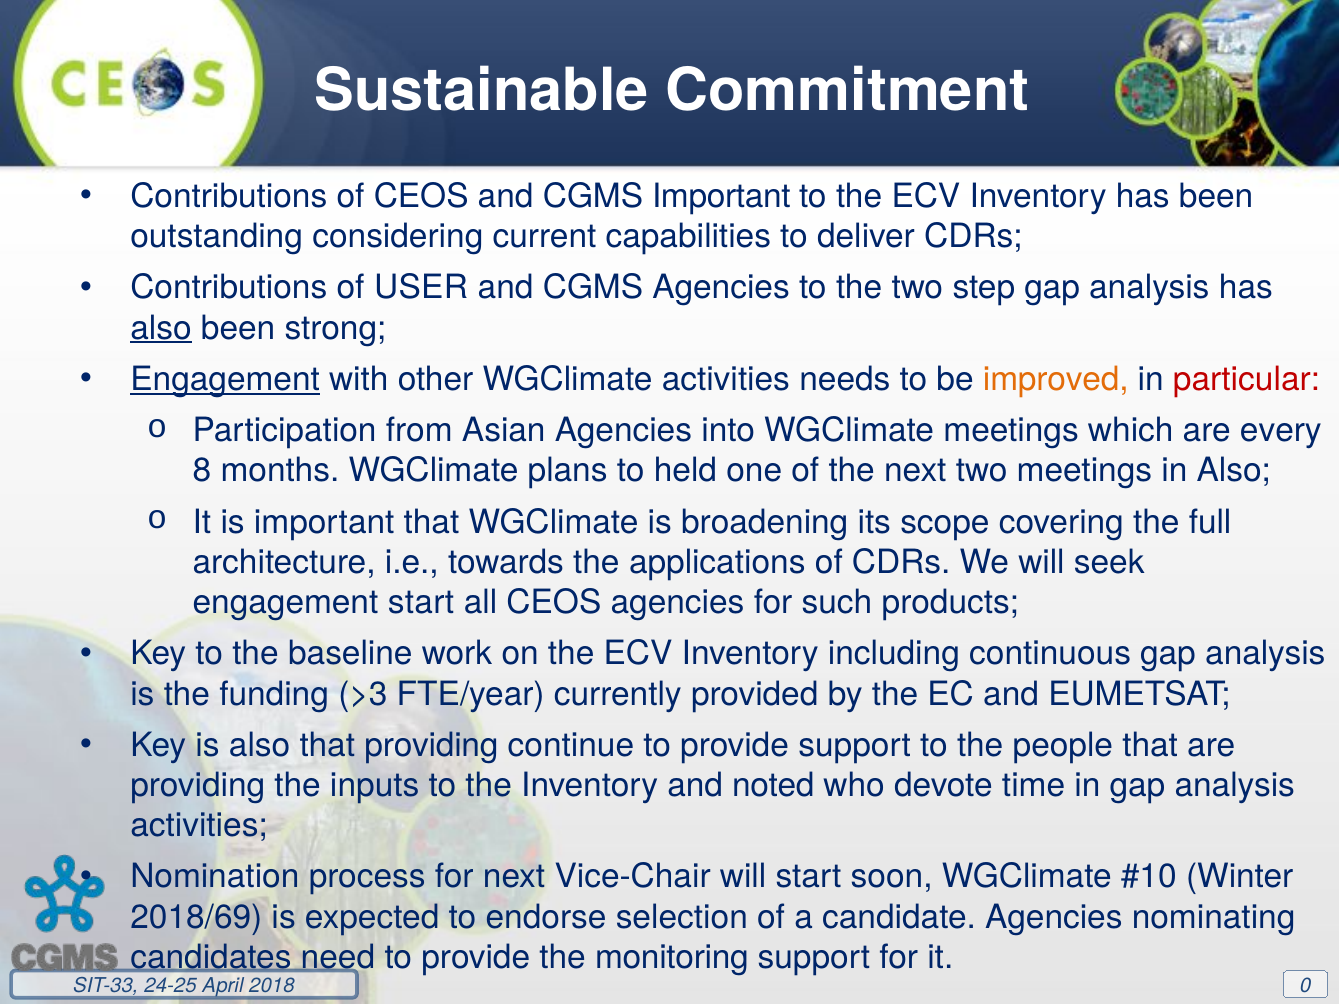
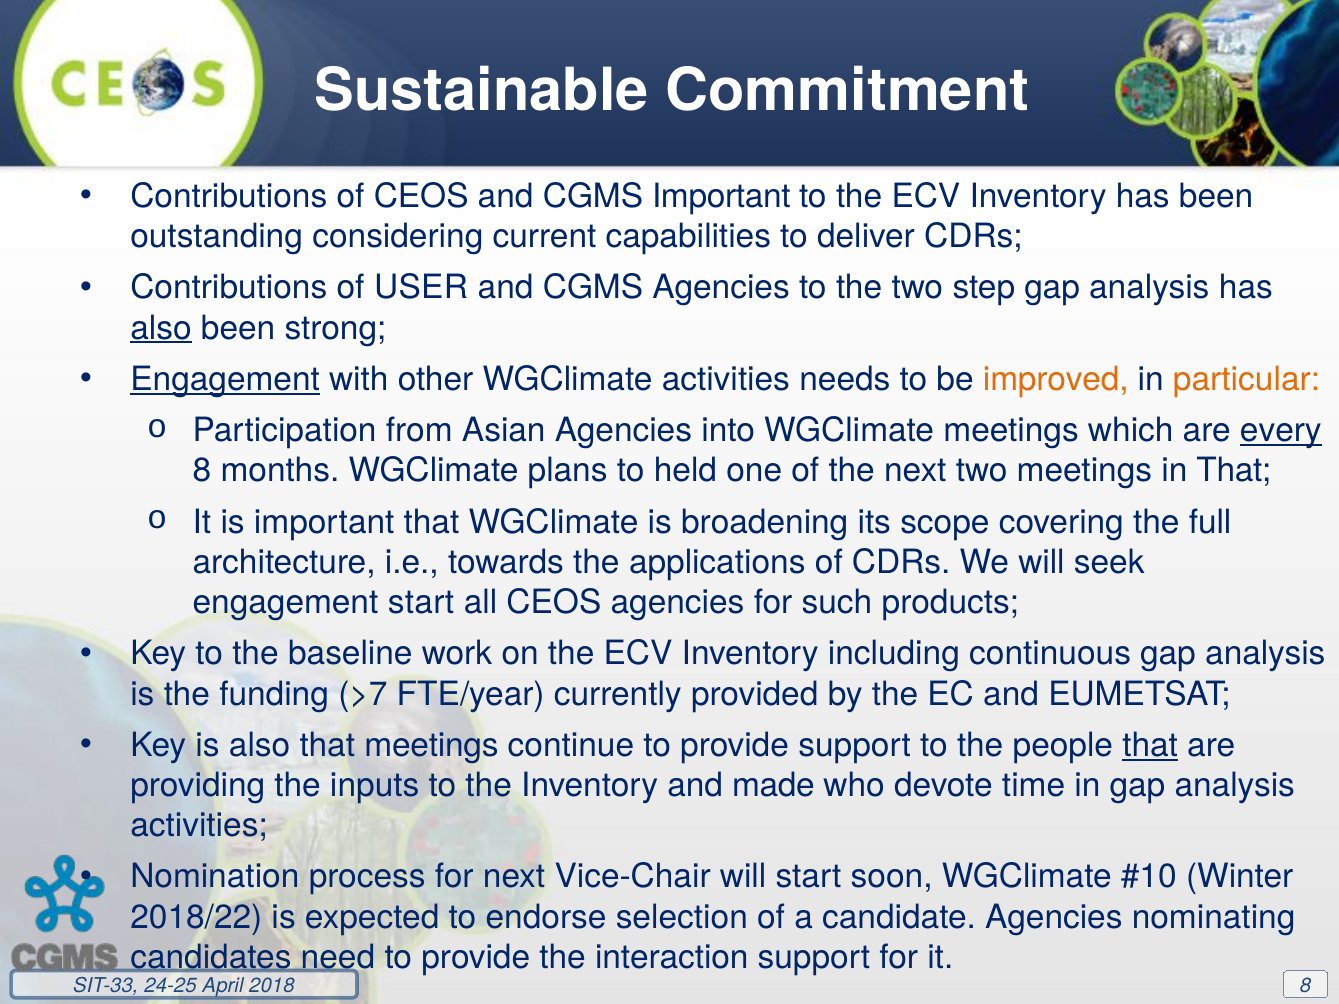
particular colour: red -> orange (1247, 379)
every underline: none -> present (1281, 431)
in Also: Also -> That (1234, 471)
>3: >3 -> >7 (363, 694)
that providing: providing -> meetings (431, 745)
that underline: none -> present (1150, 745)
noted: noted -> made (773, 786)
2018/69: 2018/69 -> 2018/22 (196, 917)
monitoring: monitoring -> interaction (672, 958)
0: 0 -> 8 (1305, 986)
